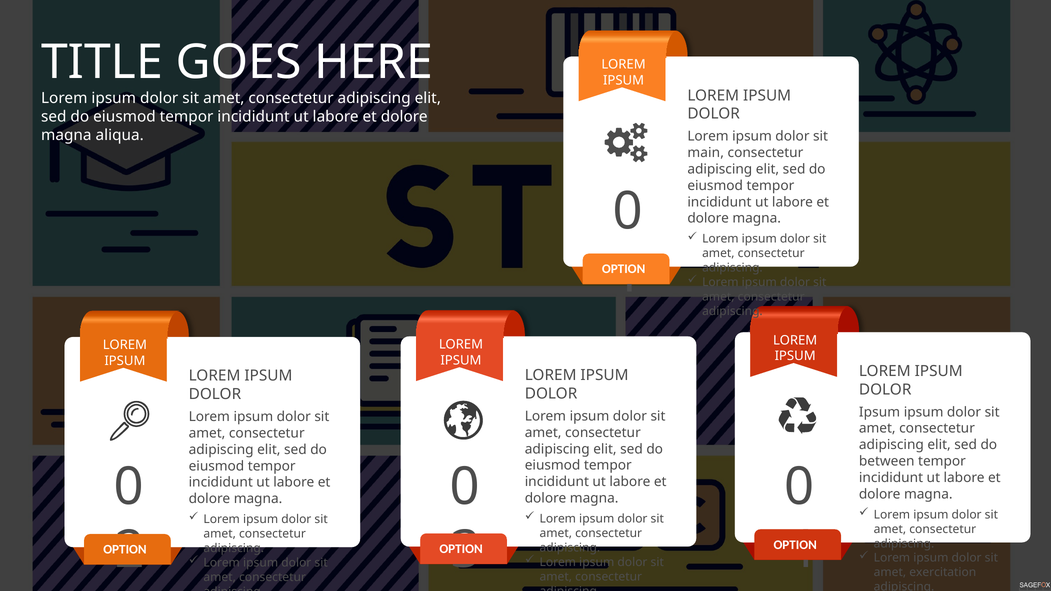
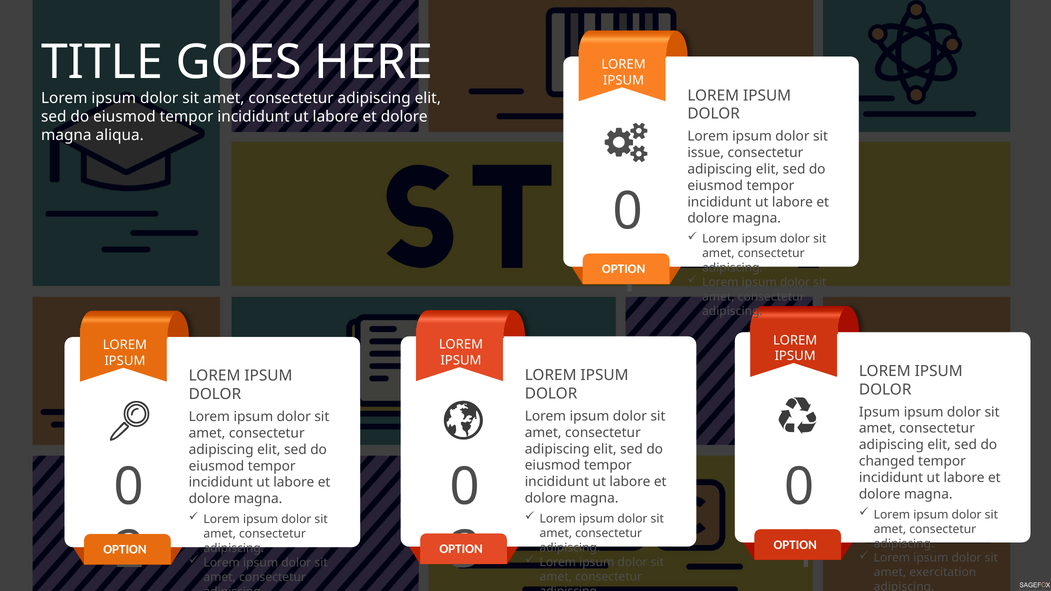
main: main -> issue (706, 153)
between: between -> changed (887, 461)
